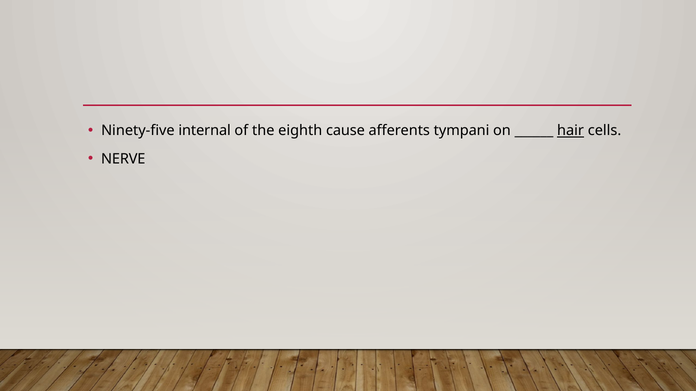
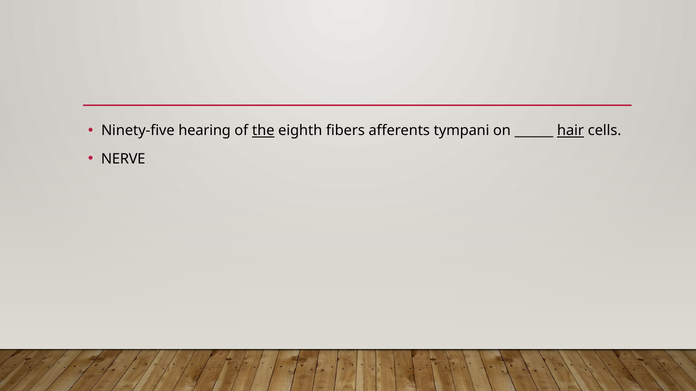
internal: internal -> hearing (205, 131)
the underline: none -> present (263, 131)
cause: cause -> fibers (345, 131)
